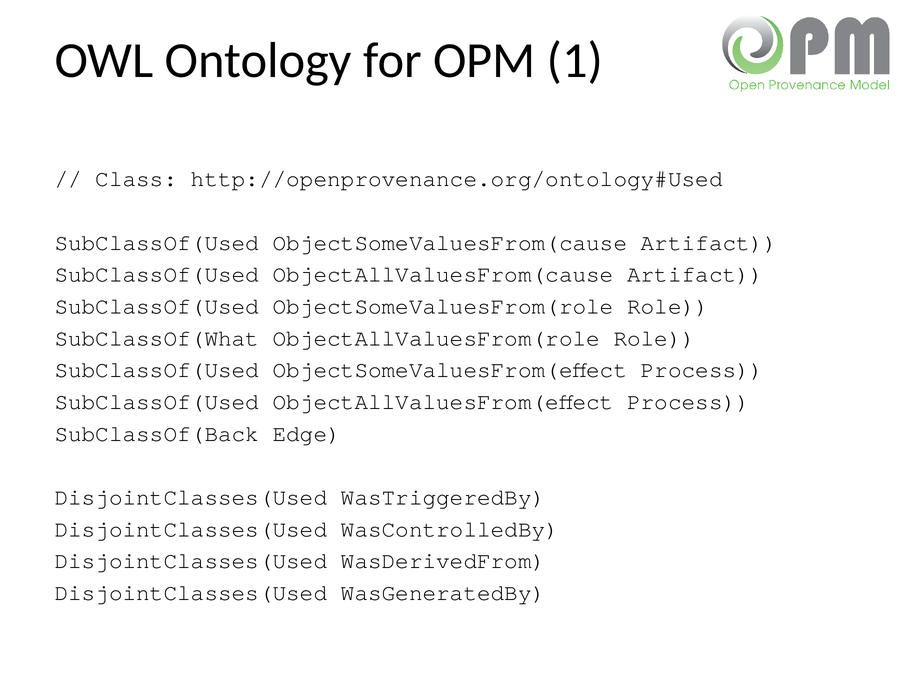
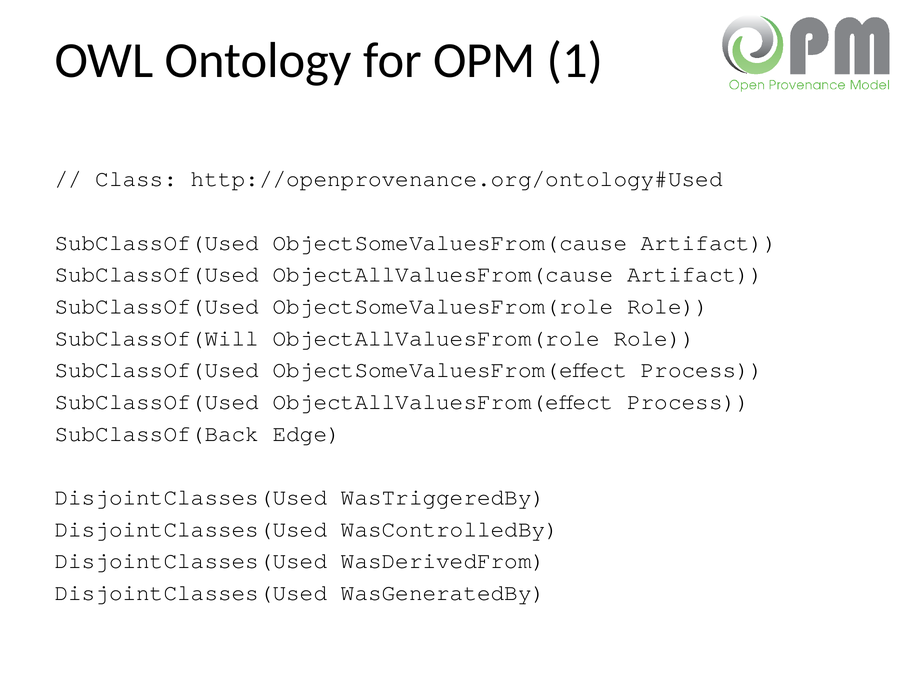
SubClassOf(What: SubClassOf(What -> SubClassOf(Will (157, 338)
